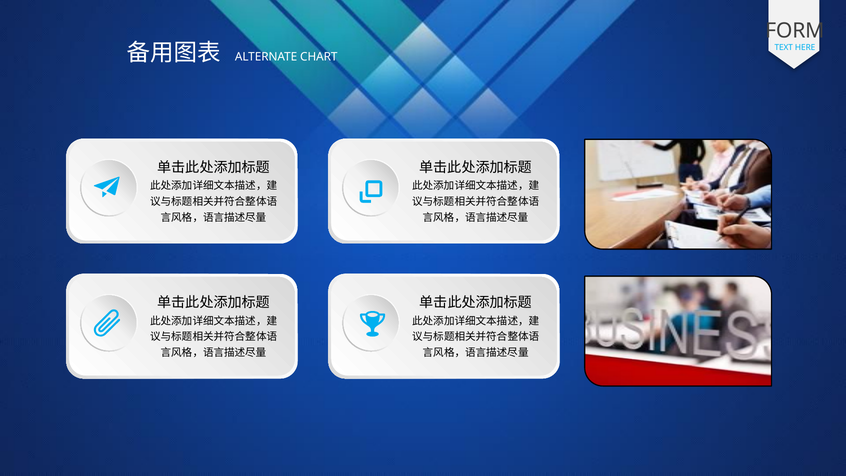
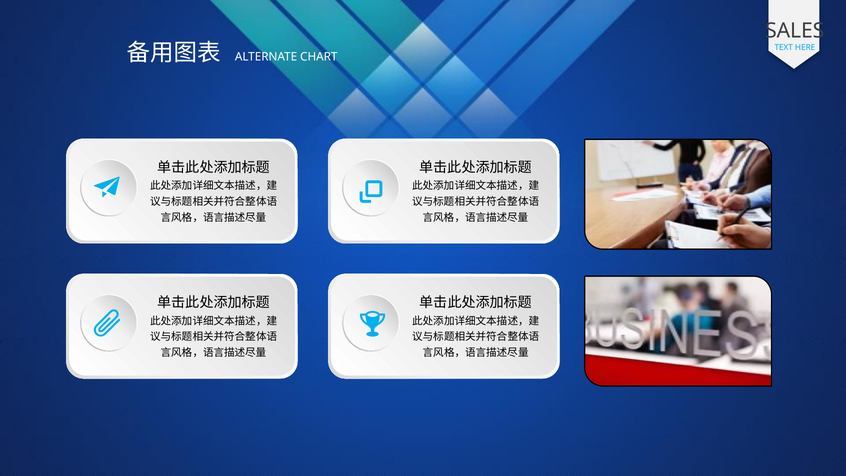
FORM: FORM -> SALES (795, 31)
